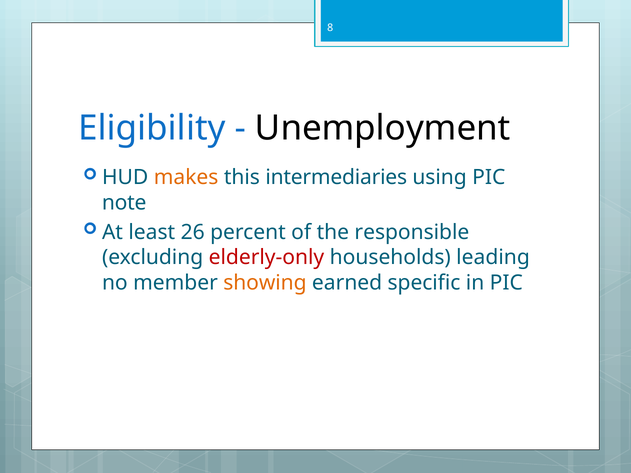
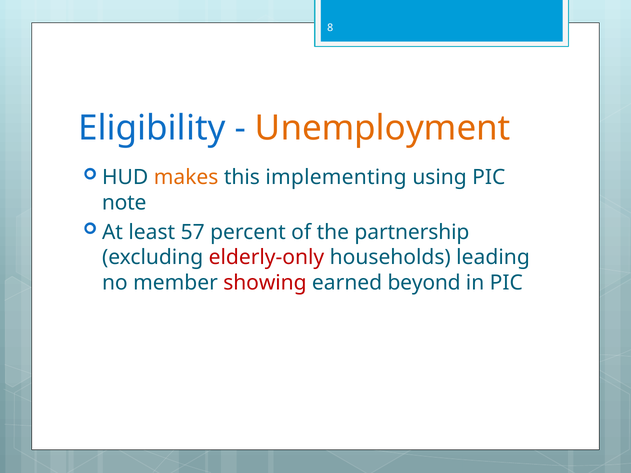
Unemployment colour: black -> orange (383, 128)
intermediaries: intermediaries -> implementing (336, 178)
26: 26 -> 57 (193, 232)
responsible: responsible -> partnership (412, 232)
showing colour: orange -> red (265, 283)
specific: specific -> beyond (424, 283)
